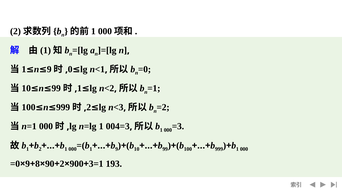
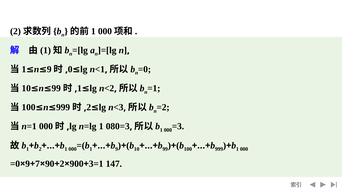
004=3: 004=3 -> 080=3 (118, 126)
8: 8 -> 7 (38, 163)
193: 193 -> 147 (114, 163)
